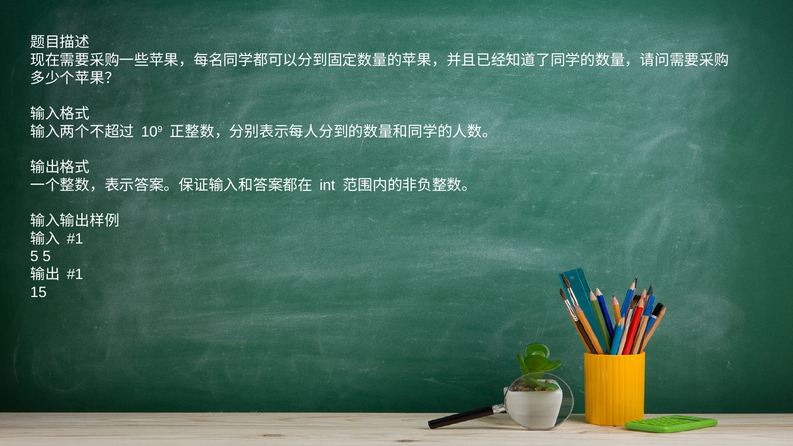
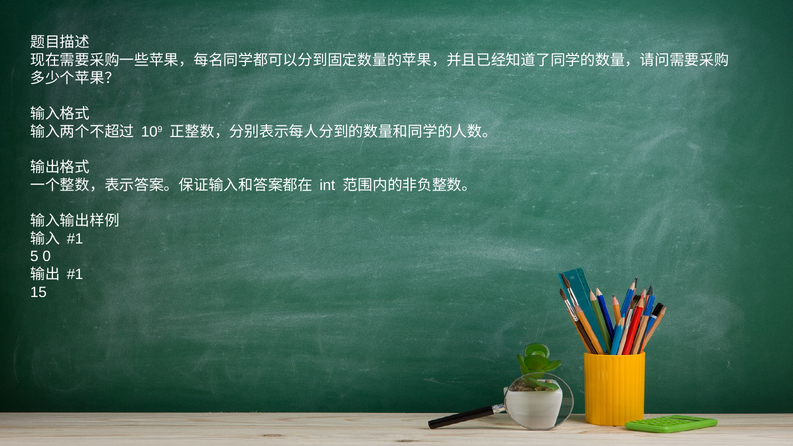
5 5: 5 -> 0 (47, 257)
